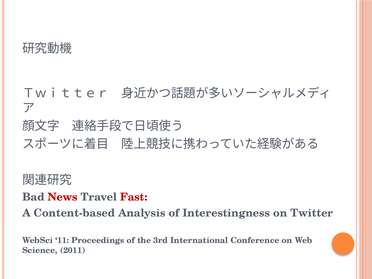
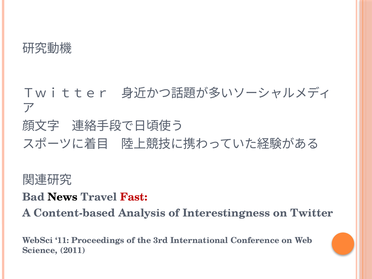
News colour: red -> black (63, 197)
